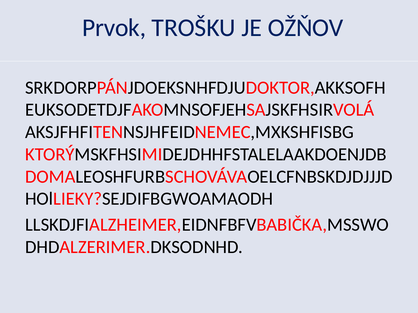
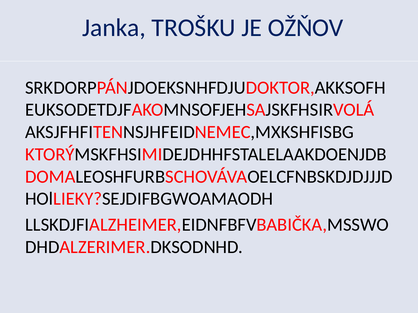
Prvok: Prvok -> Janka (114, 28)
